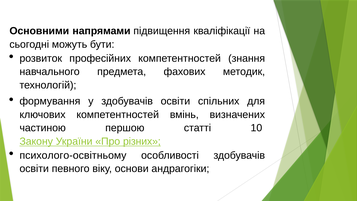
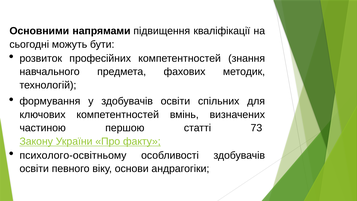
10: 10 -> 73 (256, 128)
різних: різних -> факту (142, 141)
